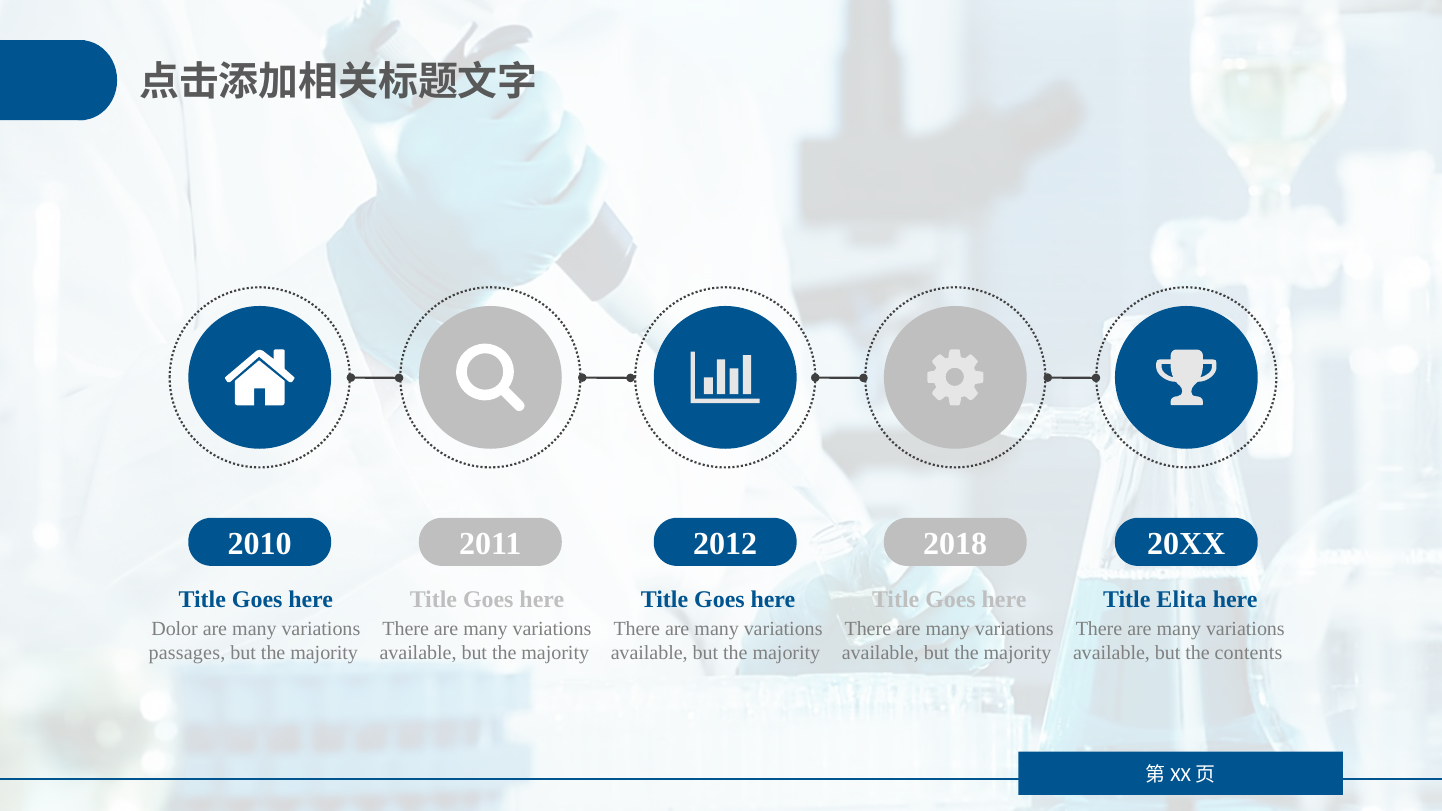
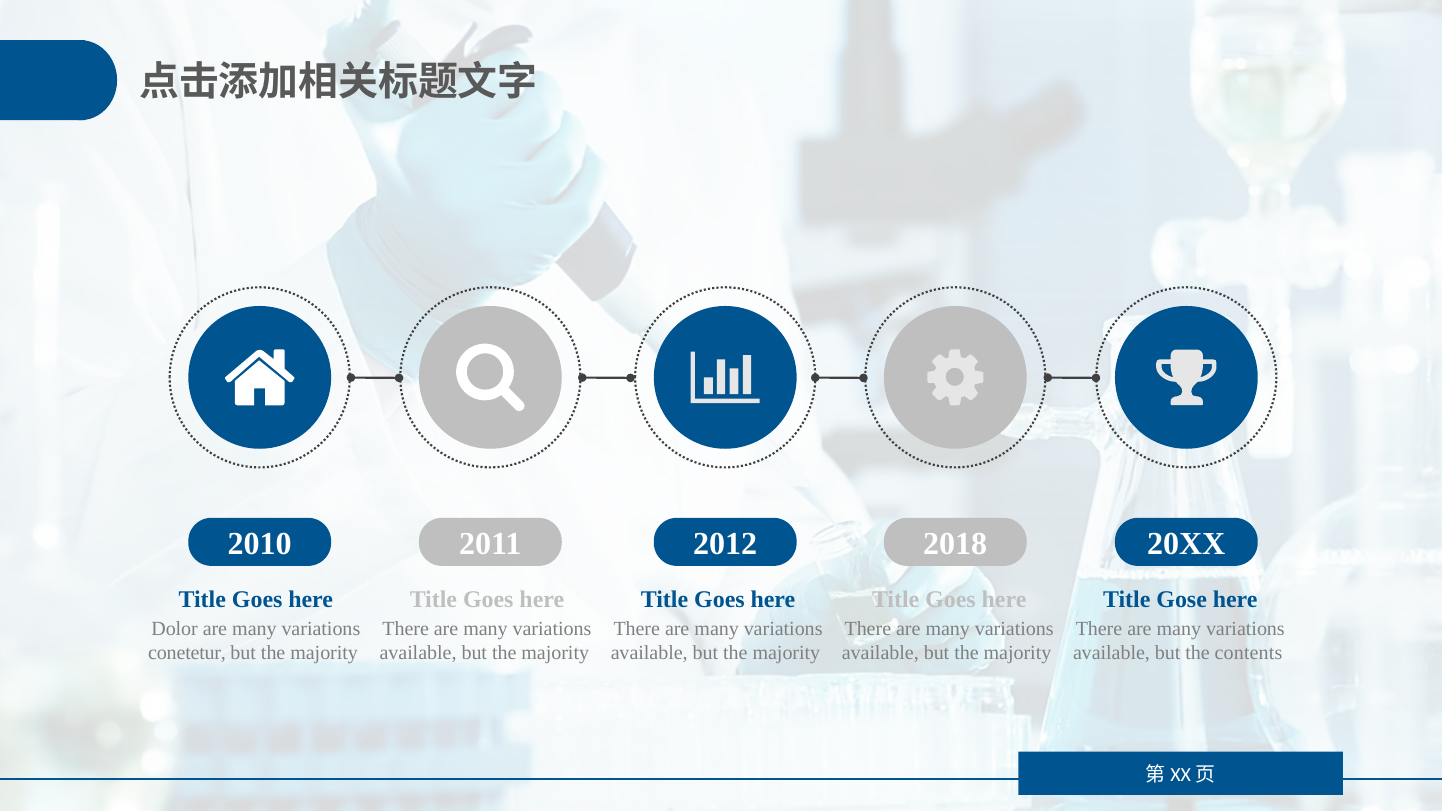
Elita: Elita -> Gose (1182, 599)
passages: passages -> conetetur (187, 653)
